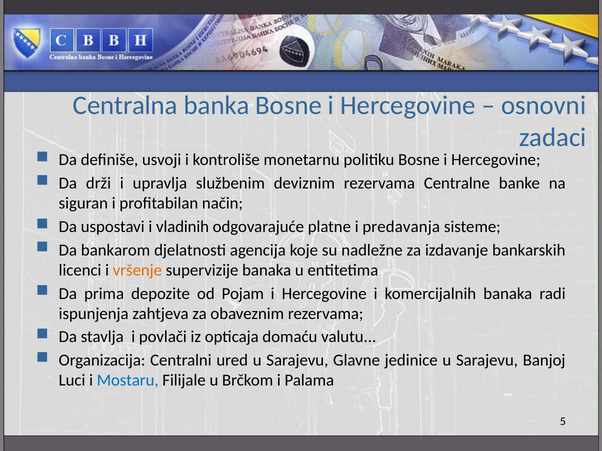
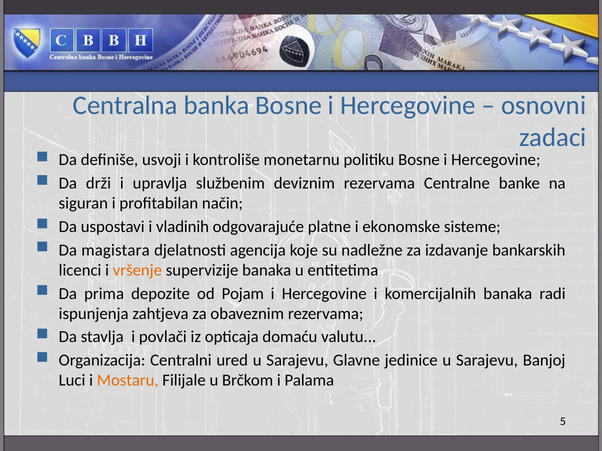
predavanja: predavanja -> ekonomske (401, 227)
bankarom: bankarom -> magistara (115, 250)
Mostaru colour: blue -> orange (128, 381)
